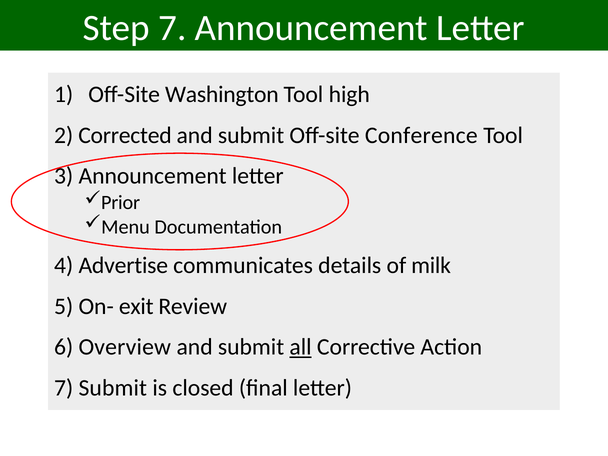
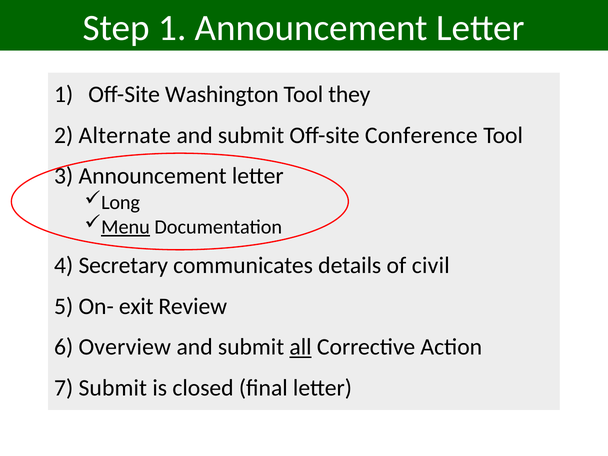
Step 7: 7 -> 1 (172, 28)
high: high -> they (349, 95)
Corrected: Corrected -> Alternate (125, 135)
Prior: Prior -> Long (121, 203)
Menu underline: none -> present (126, 227)
Advertise: Advertise -> Secretary (123, 266)
milk: milk -> civil (431, 266)
